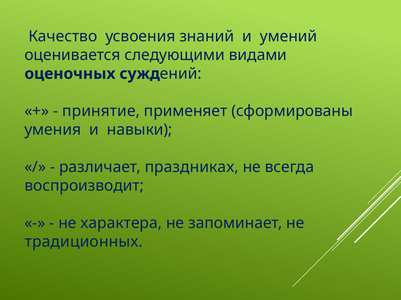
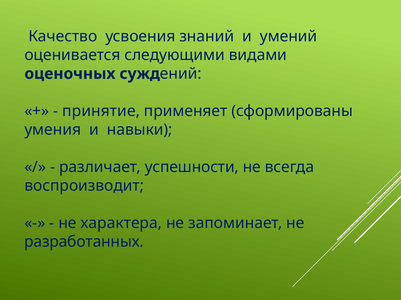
праздниках: праздниках -> успешности (192, 168)
традиционных: традиционных -> разработанных (84, 242)
